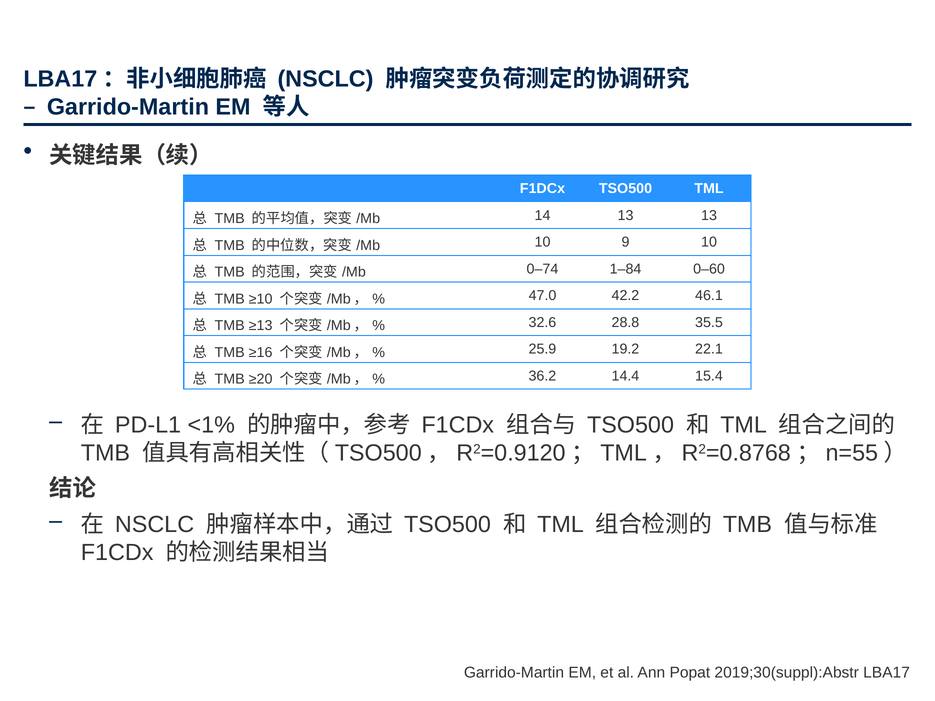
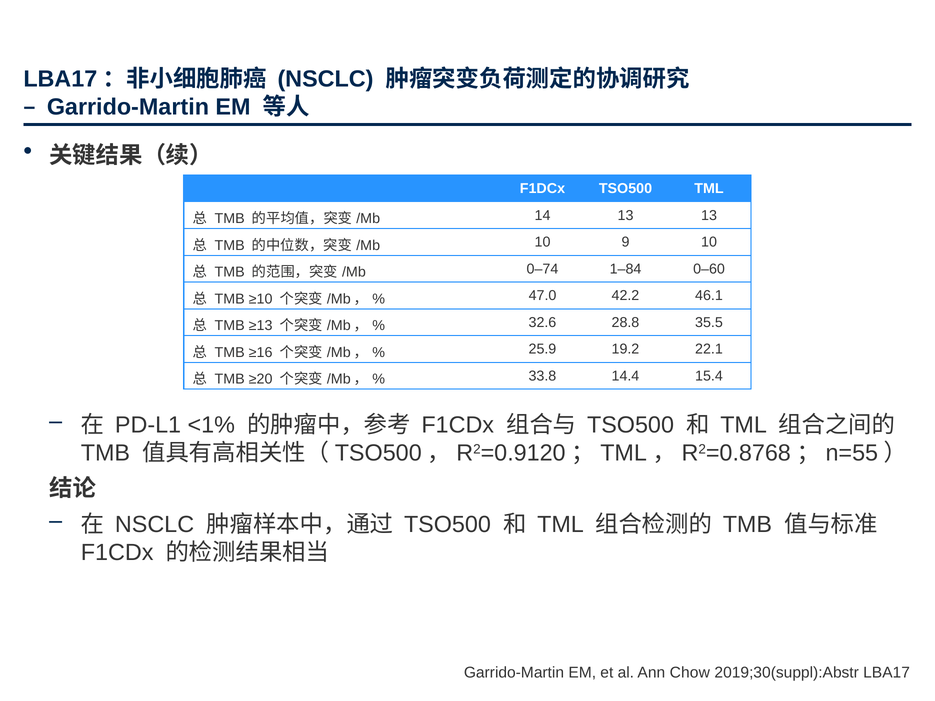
36.2: 36.2 -> 33.8 (542, 376)
Popat: Popat -> Chow (690, 673)
